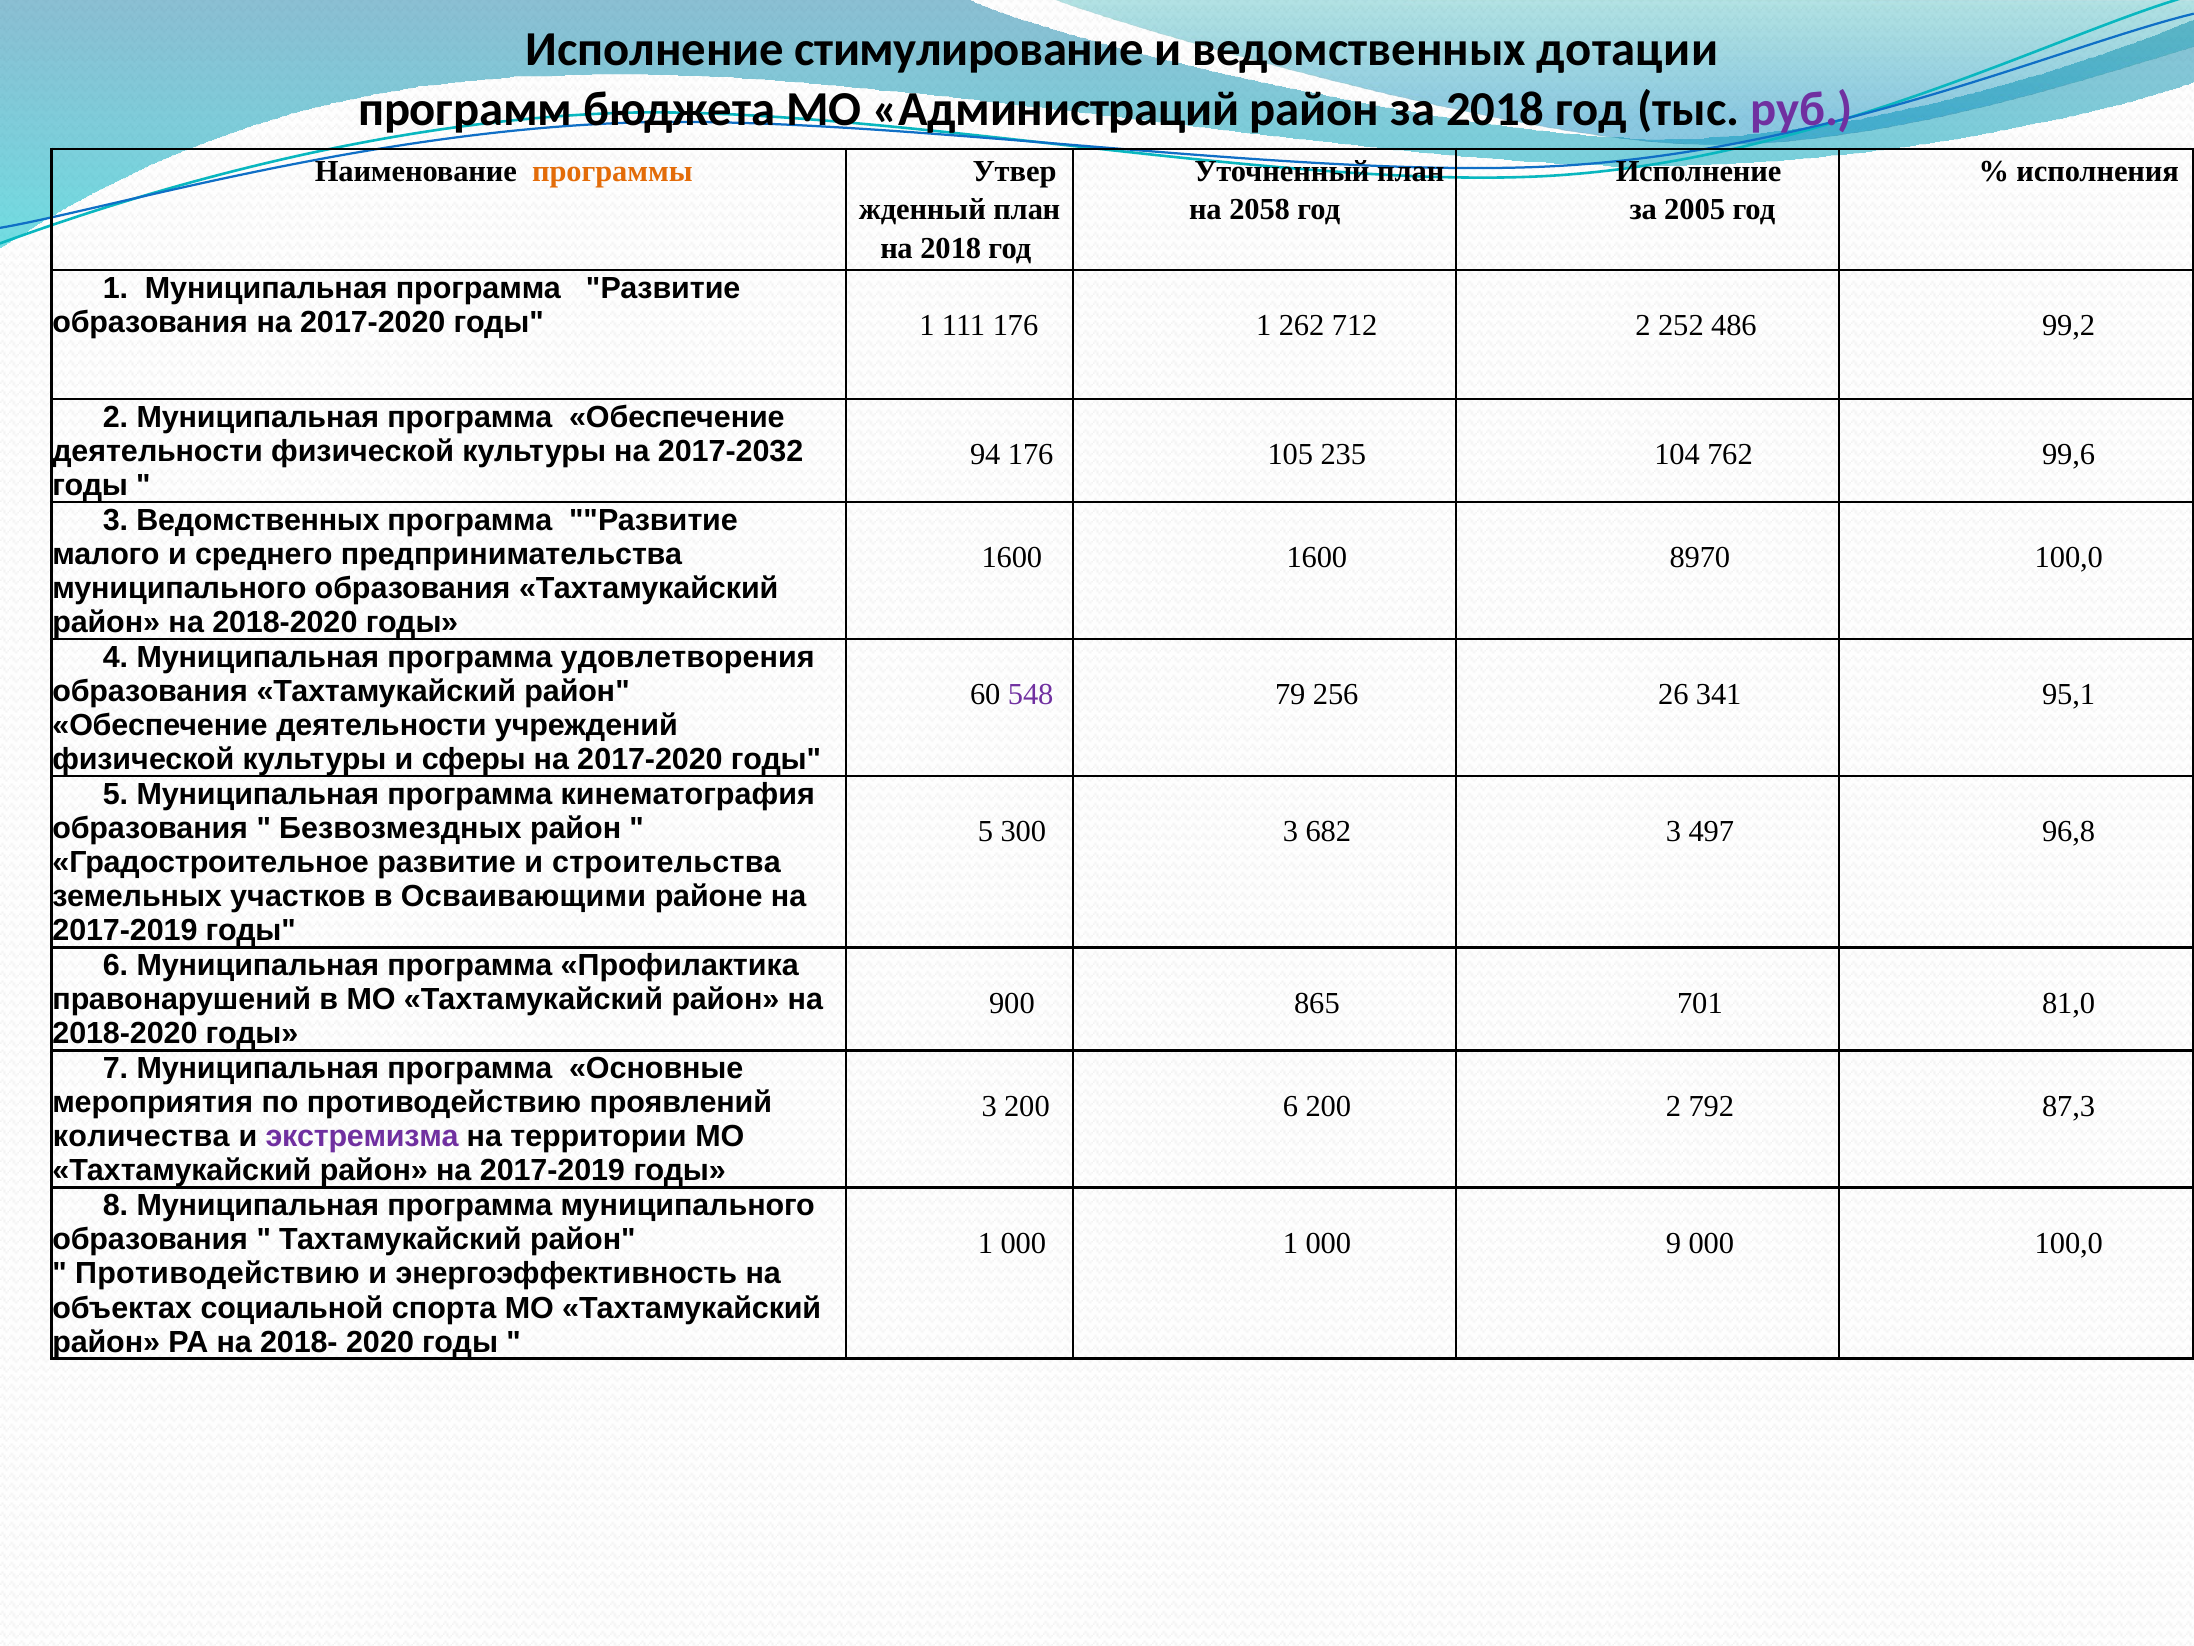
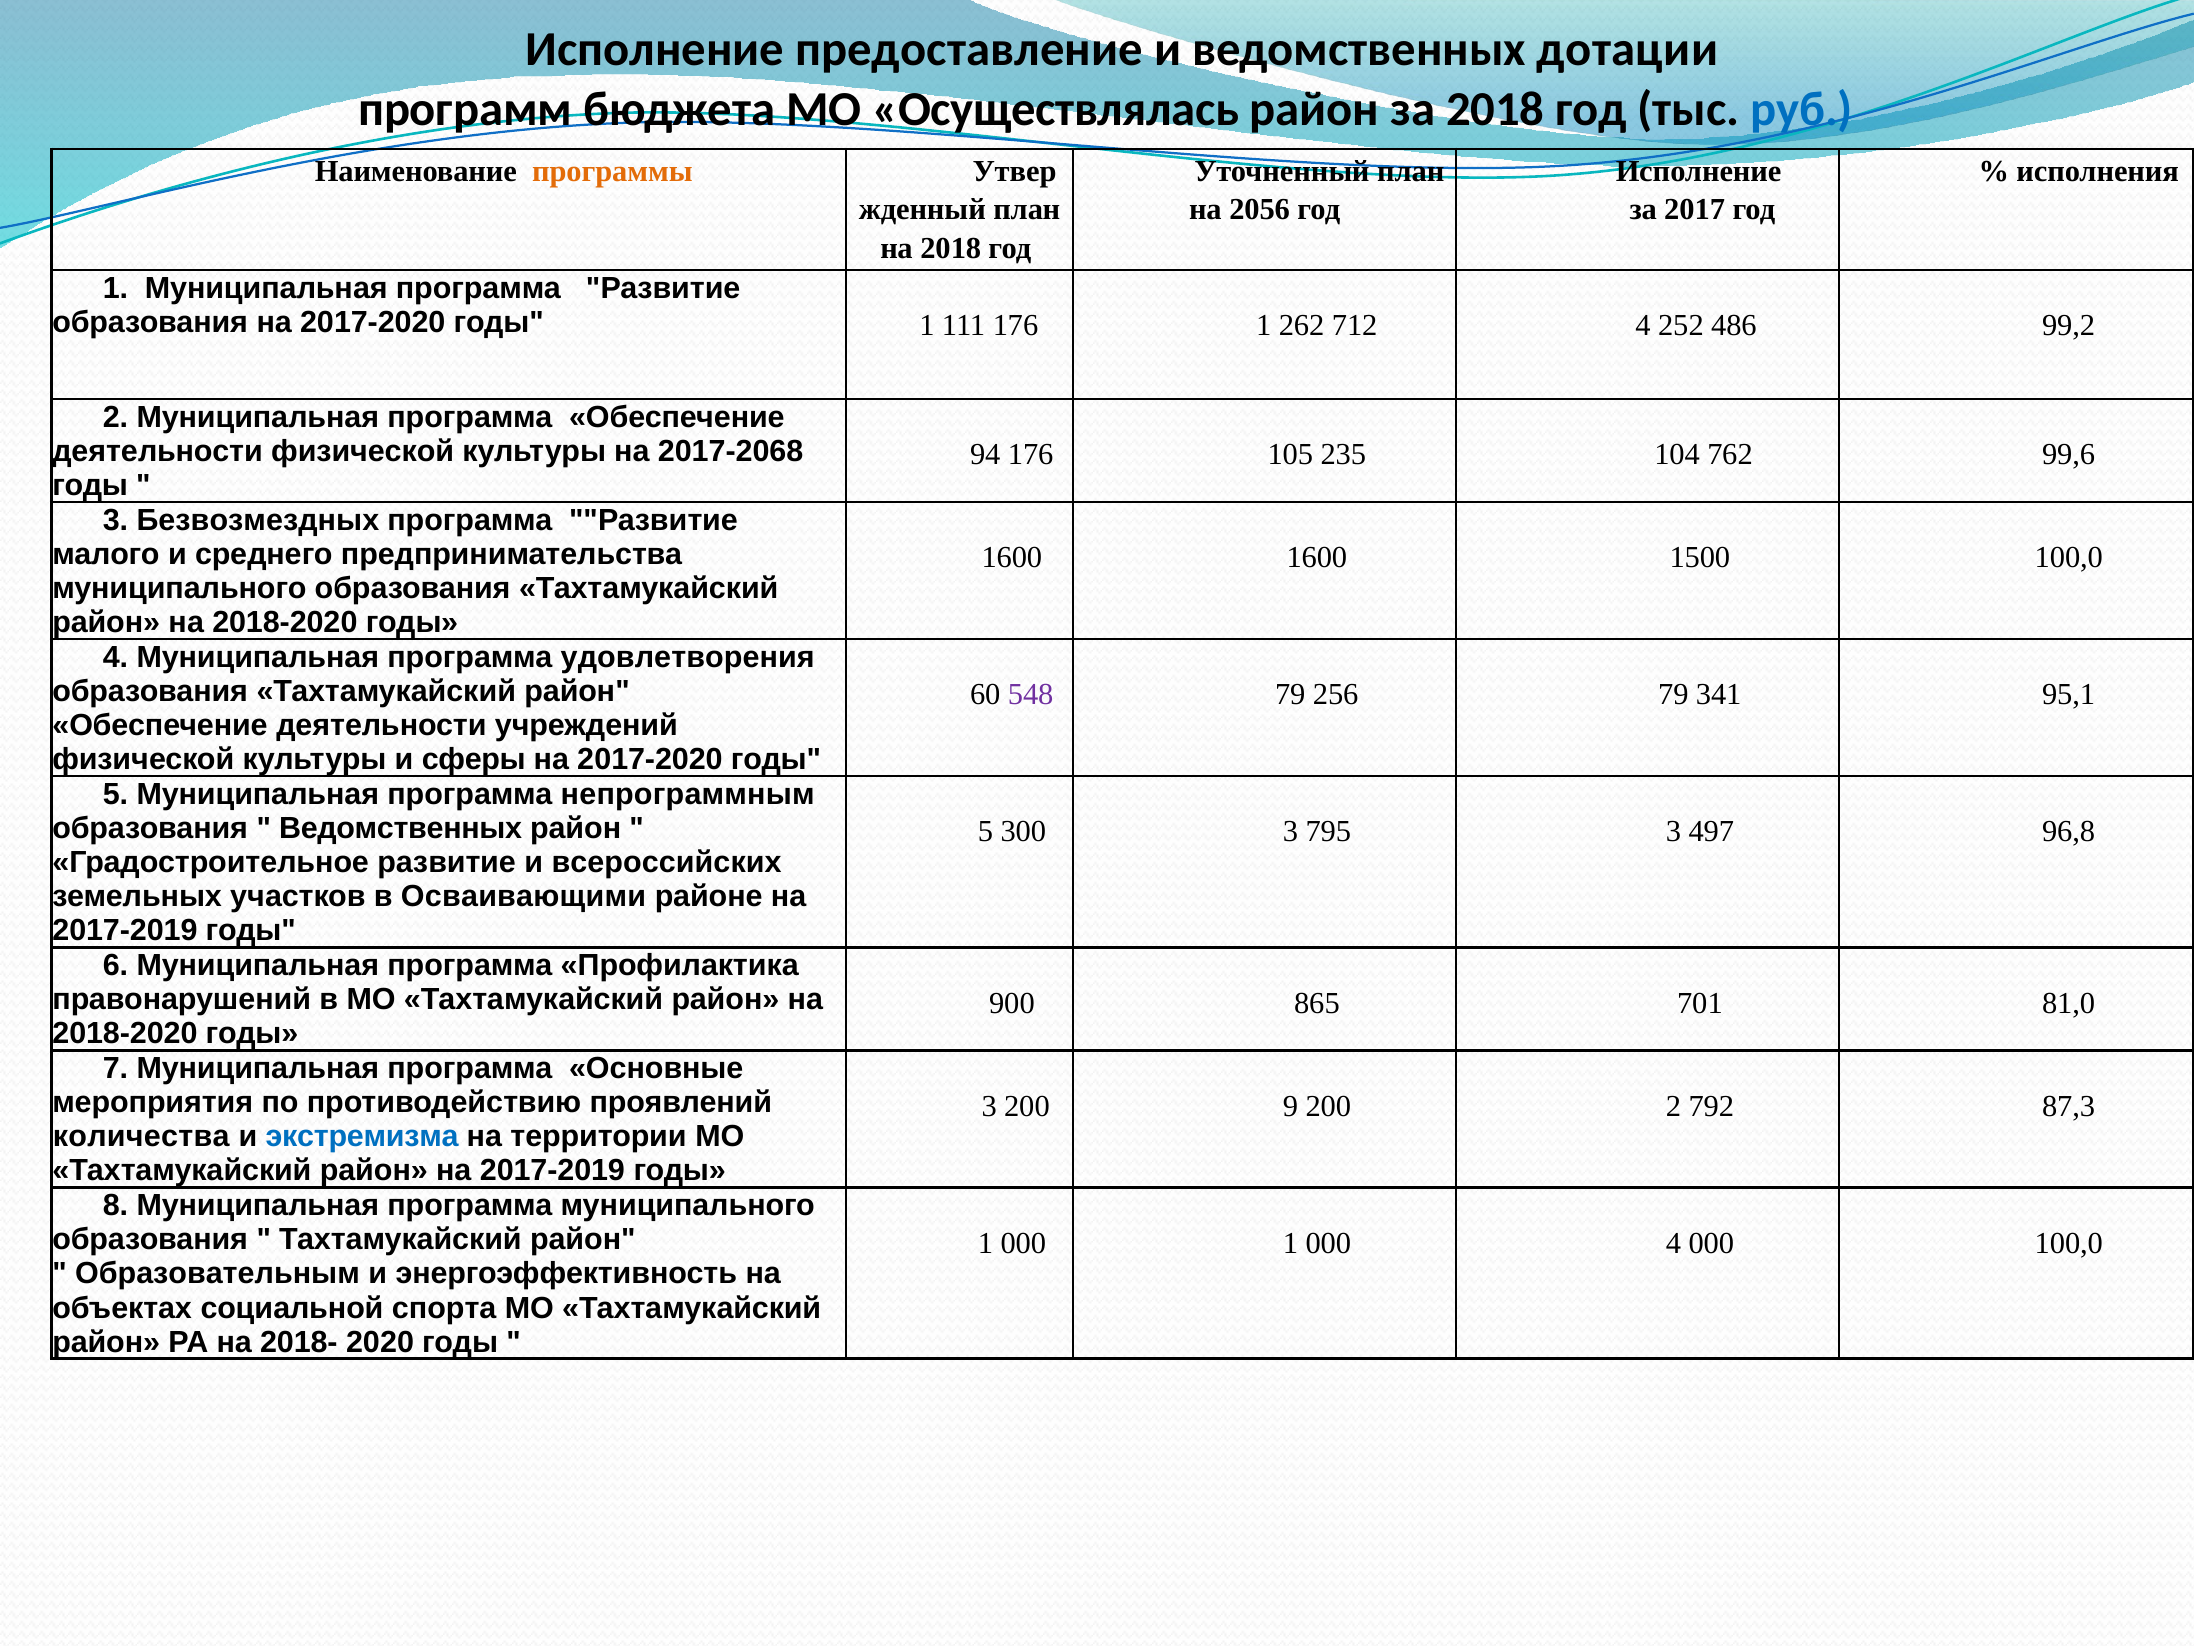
стимулирование: стимулирование -> предоставление (969, 49)
Администраций: Администраций -> Осуществлялась (1056, 109)
руб colour: purple -> blue (1802, 109)
2058: 2058 -> 2056 (1260, 210)
2005: 2005 -> 2017 (1695, 210)
712 2: 2 -> 4 (1643, 325)
2017-2032: 2017-2032 -> 2017-2068 (731, 451)
3 Ведомственных: Ведомственных -> Безвозмездных (258, 520)
8970: 8970 -> 1500 (1700, 557)
256 26: 26 -> 79 (1673, 694)
кинематография: кинематография -> непрограммным (688, 794)
Безвозмездных: Безвозмездных -> Ведомственных (401, 828)
682: 682 -> 795 (1328, 832)
строительства: строительства -> всероссийских (667, 862)
200 6: 6 -> 9 (1291, 1106)
экстремизма colour: purple -> blue (362, 1136)
000 9: 9 -> 4 (1674, 1243)
Противодействию: Противодействию -> Образовательным (217, 1274)
